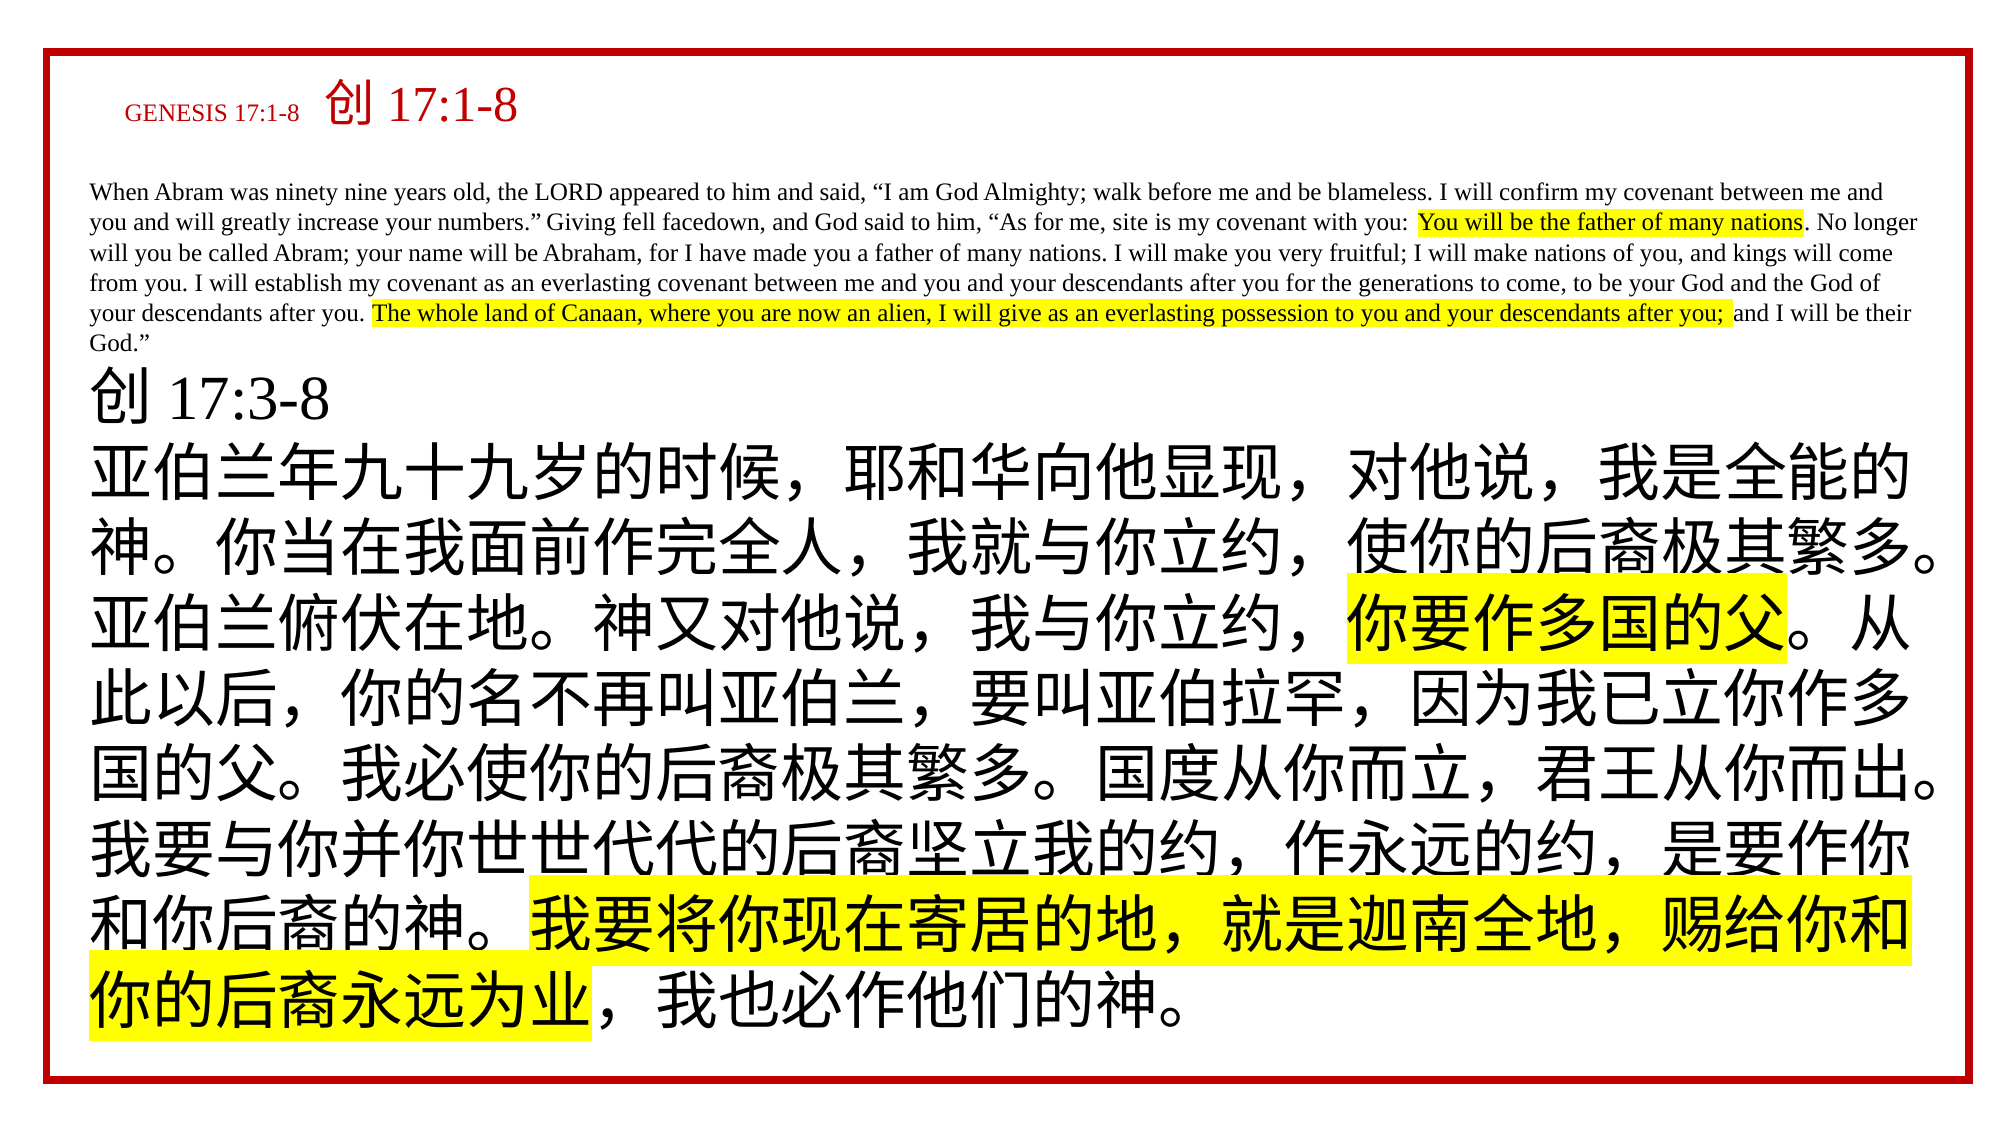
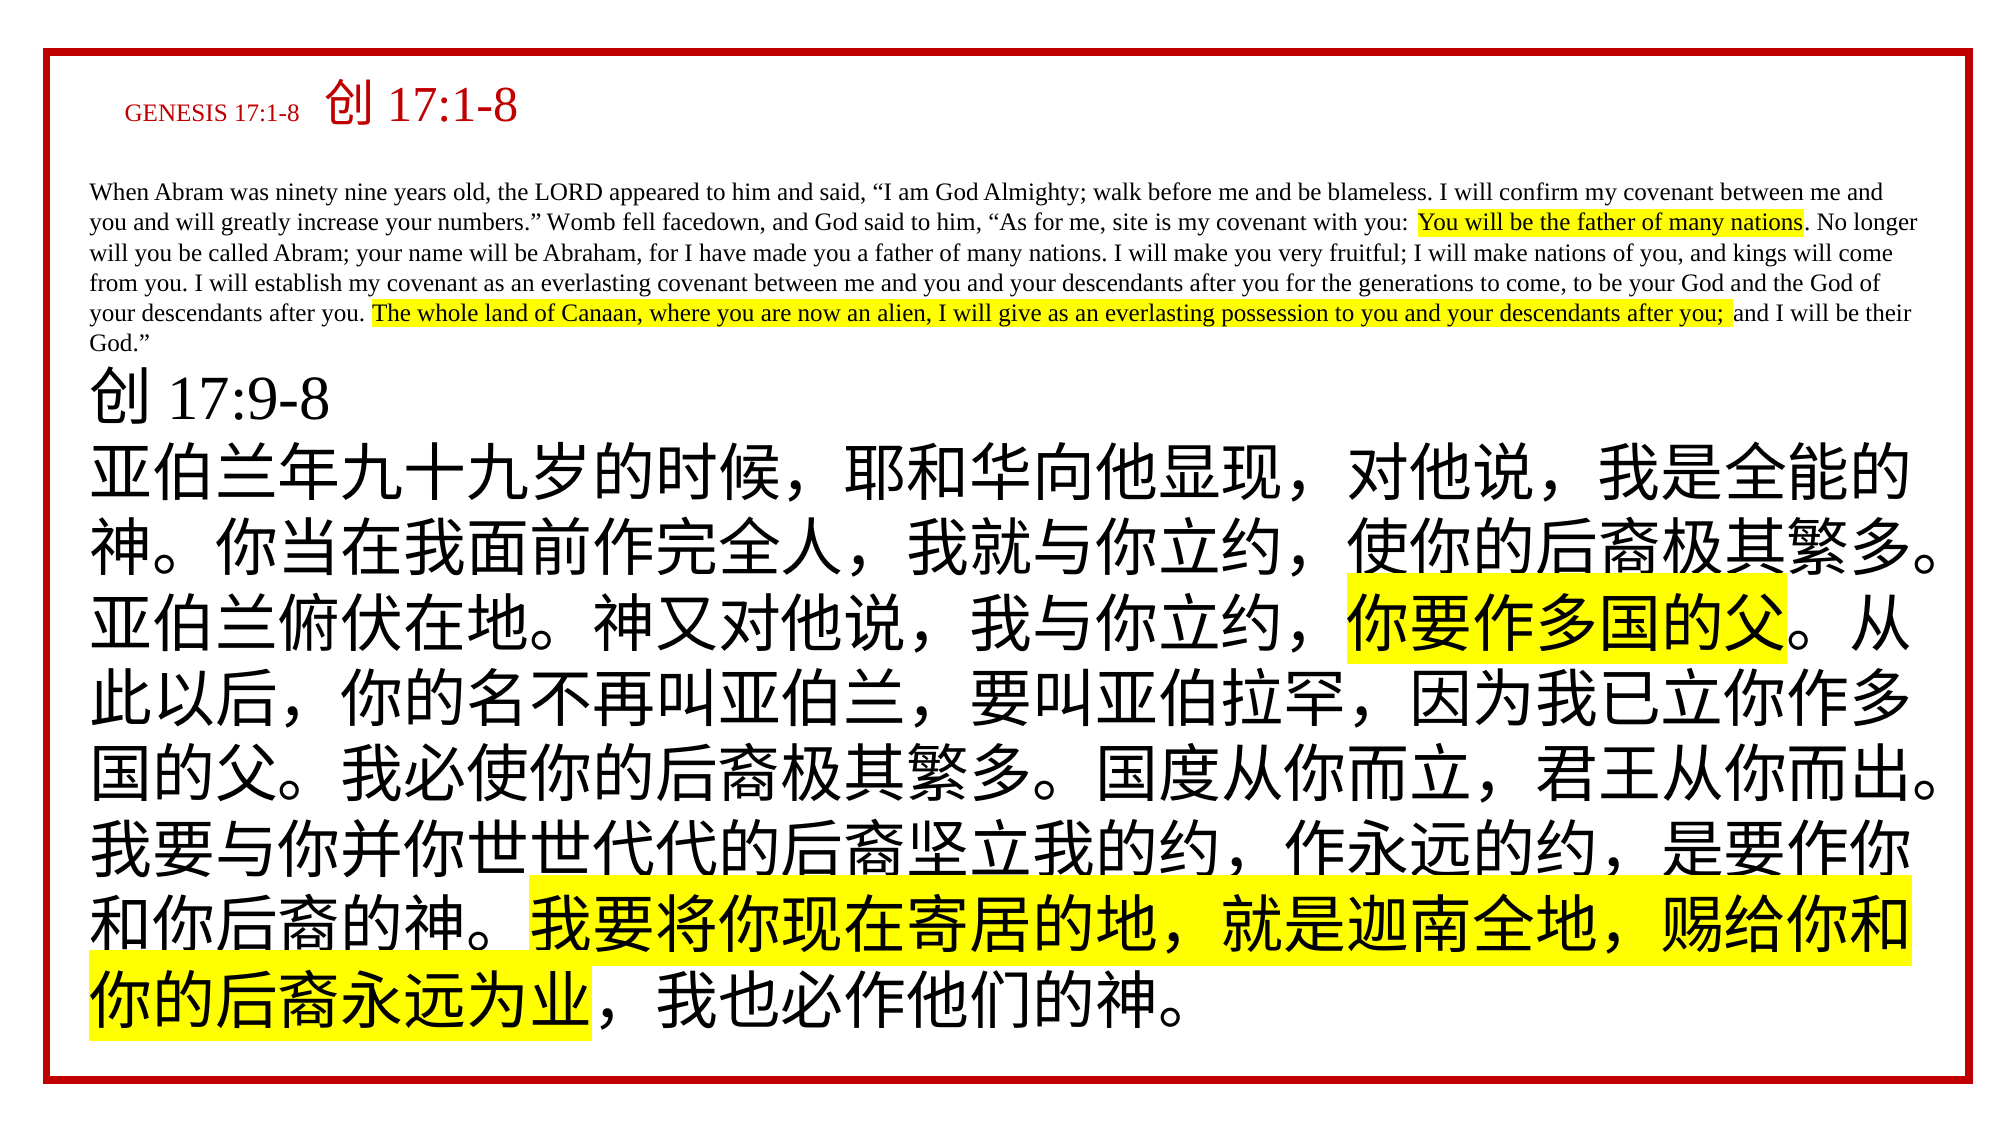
Giving: Giving -> Womb (581, 223)
17:3-8: 17:3-8 -> 17:9-8 (249, 399)
